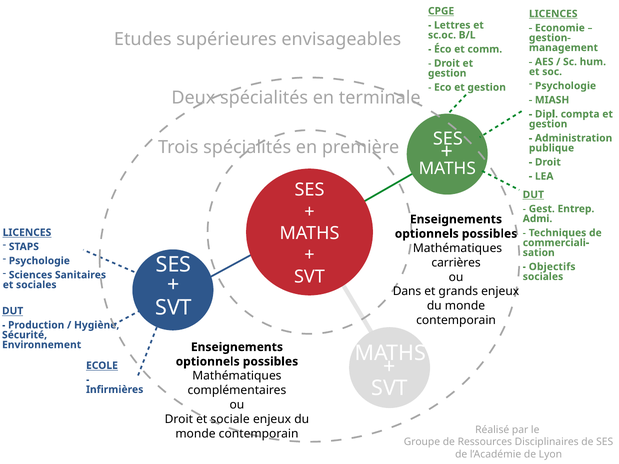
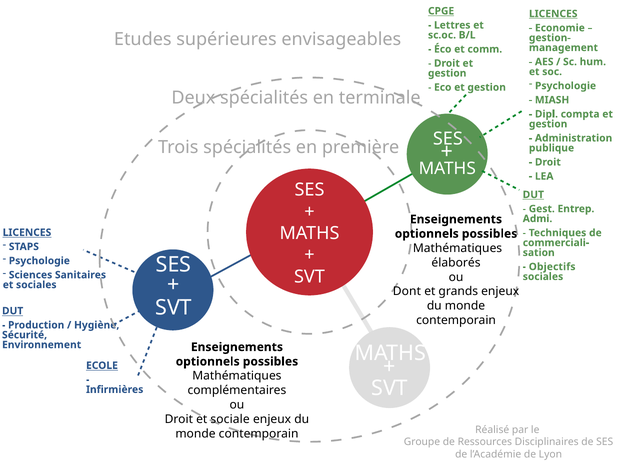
carrières: carrières -> élaborés (456, 263)
Dans: Dans -> Dont (407, 292)
